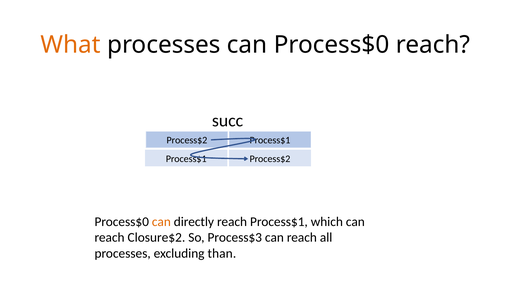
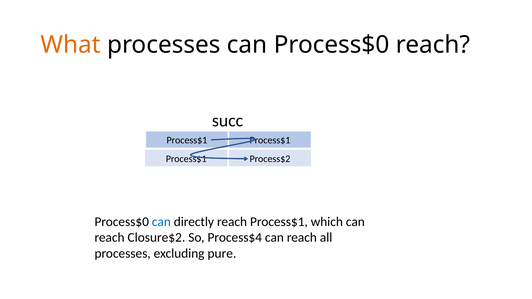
Process$2: Process$2 -> Process$1 (187, 140)
can colour: orange -> blue (161, 222)
Process$3: Process$3 -> Process$4 (235, 238)
than: than -> pure (222, 254)
